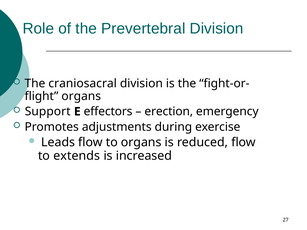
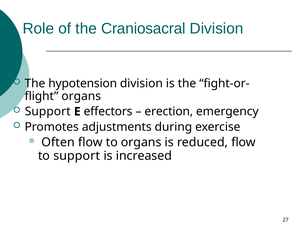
Prevertebral: Prevertebral -> Craniosacral (143, 29)
craniosacral: craniosacral -> hypotension (83, 83)
Leads: Leads -> Often (58, 143)
to extends: extends -> support (77, 156)
